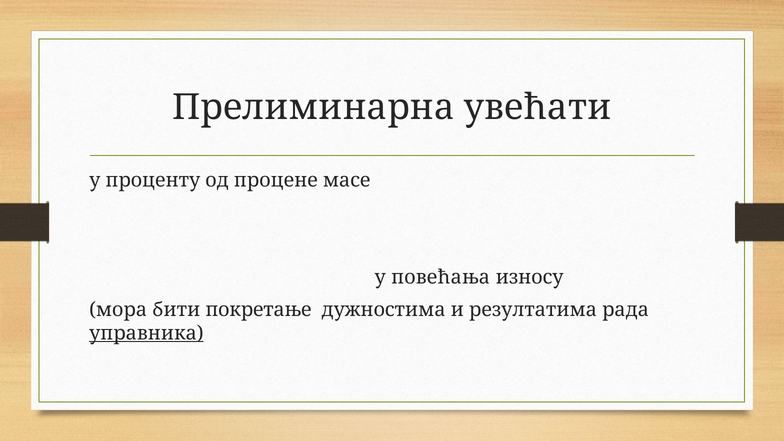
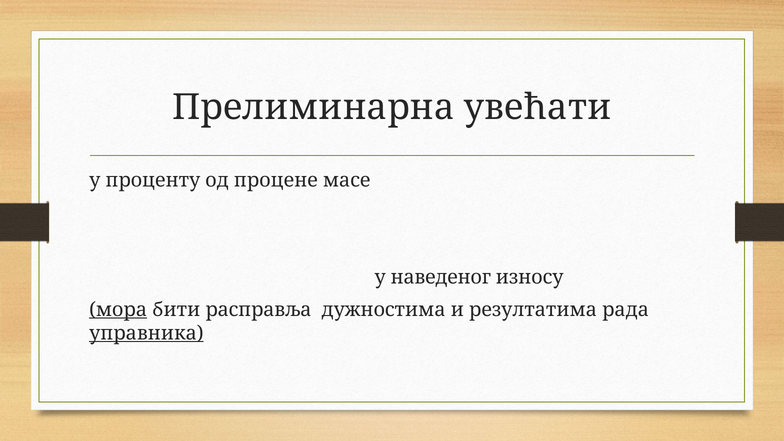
повећања: повећања -> наведеног (441, 277)
мора underline: none -> present (118, 310)
покретање: покретање -> расправља (258, 310)
